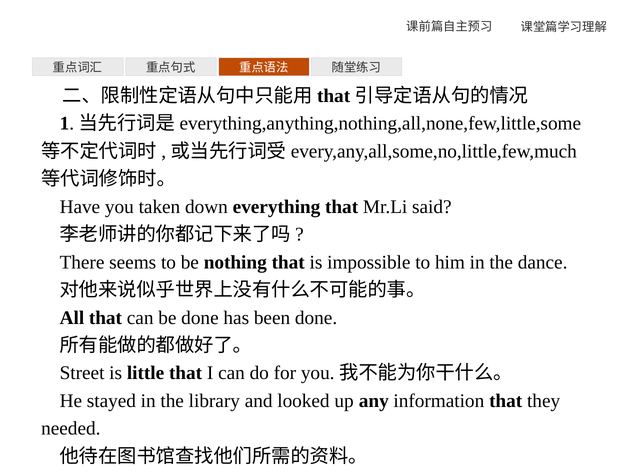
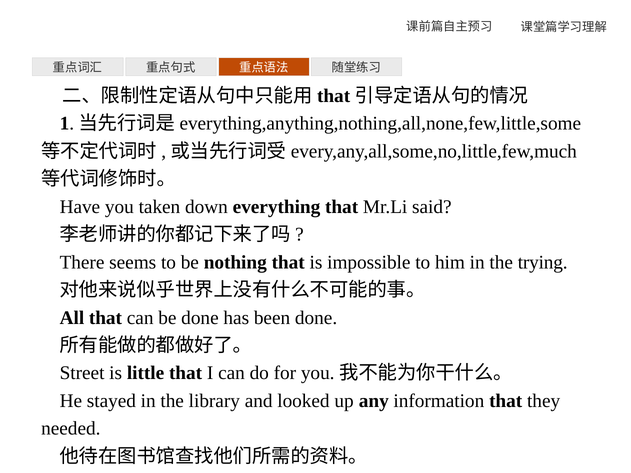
dance: dance -> trying (543, 262)
